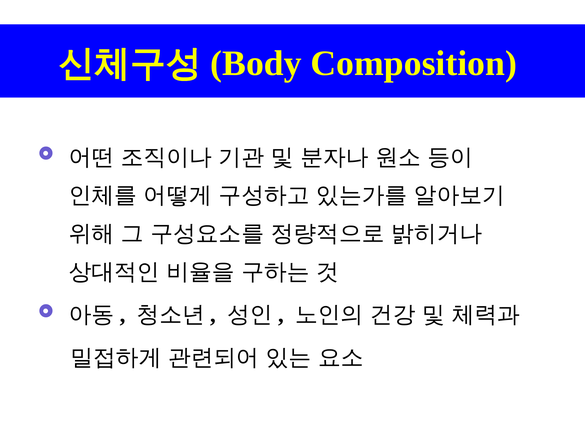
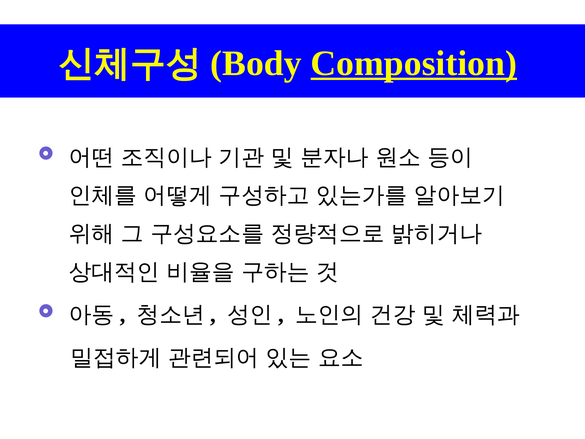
Composition underline: none -> present (414, 63)
